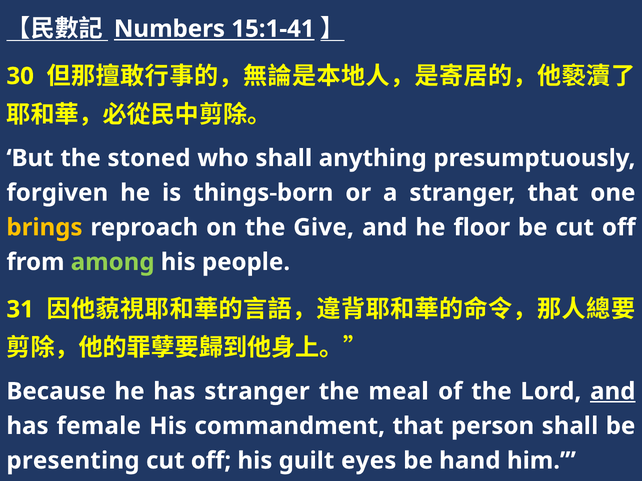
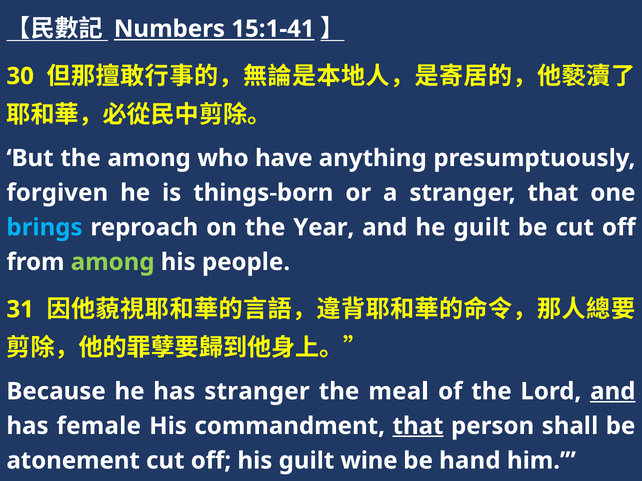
the stoned: stoned -> among (149, 158)
who shall: shall -> have (284, 158)
brings colour: yellow -> light blue (44, 228)
Give: Give -> Year (324, 228)
he floor: floor -> guilt (482, 228)
that underline: none -> present (418, 426)
presenting: presenting -> atonement (73, 461)
eyes: eyes -> wine (369, 461)
